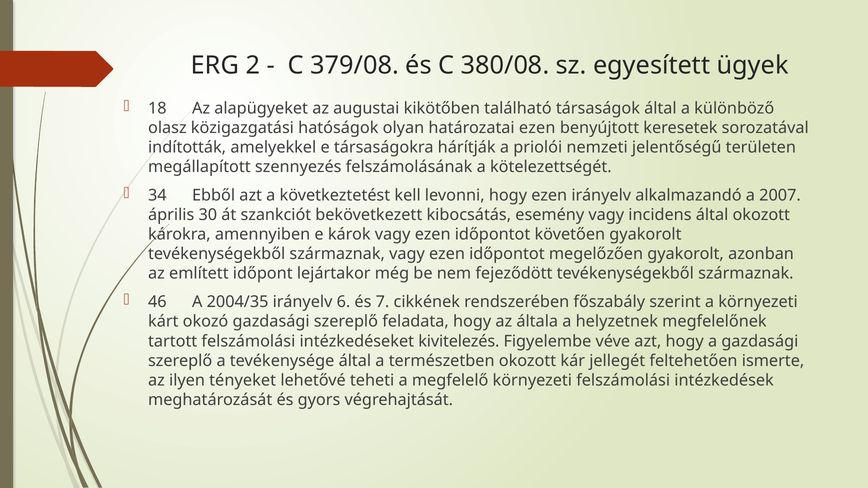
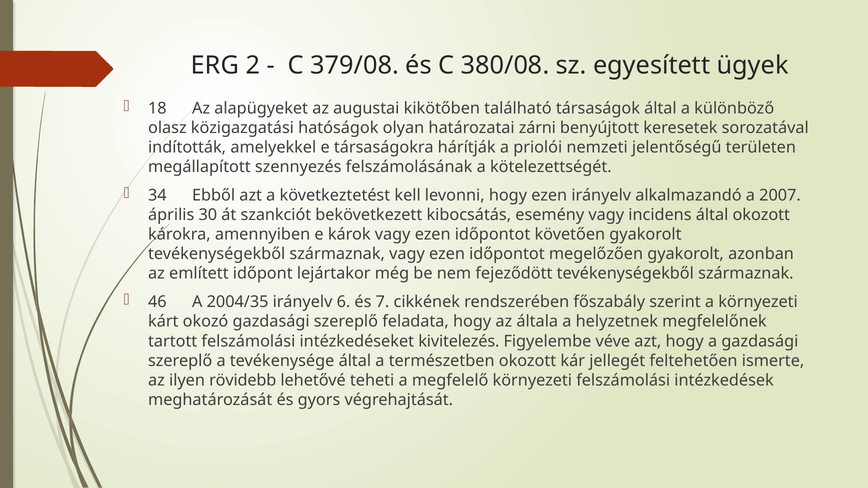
határozatai ezen: ezen -> zárni (537, 128)
tényeket: tényeket -> rövidebb (243, 380)
